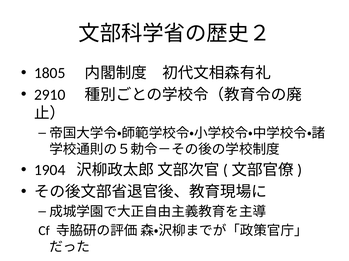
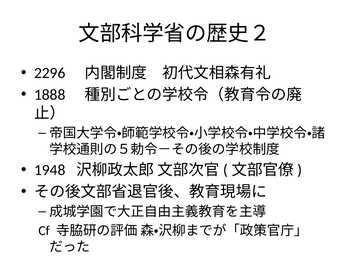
1805: 1805 -> 2296 (50, 73)
2910: 2910 -> 1888 (50, 95)
1904: 1904 -> 1948 (50, 171)
